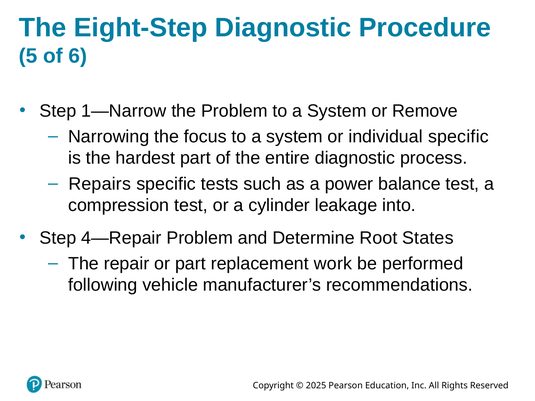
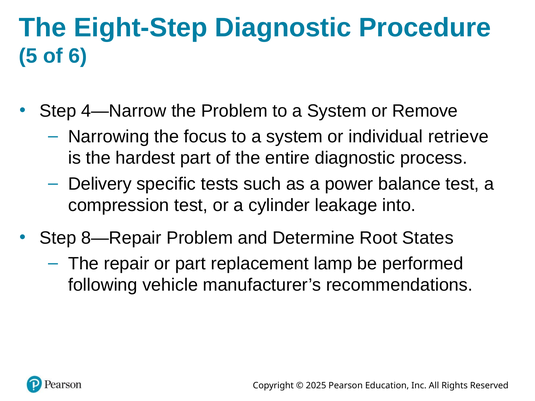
1—Narrow: 1—Narrow -> 4—Narrow (124, 111)
individual specific: specific -> retrieve (458, 137)
Repairs: Repairs -> Delivery (100, 184)
4—Repair: 4—Repair -> 8—Repair (121, 238)
work: work -> lamp (333, 264)
